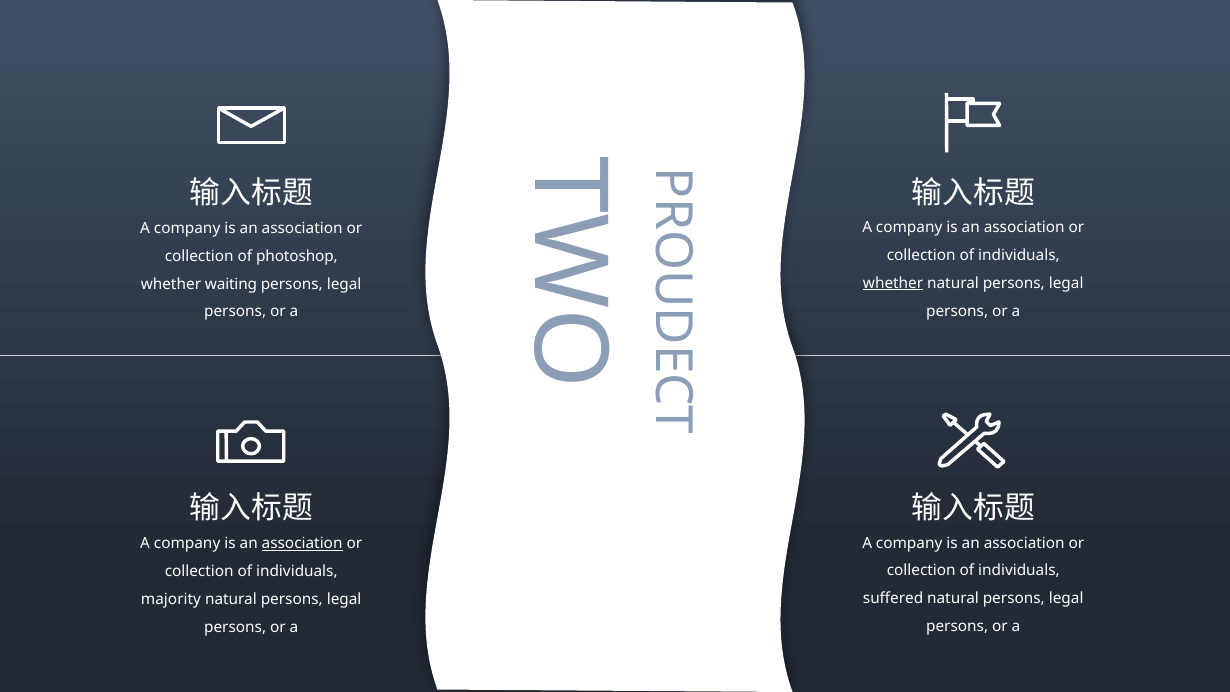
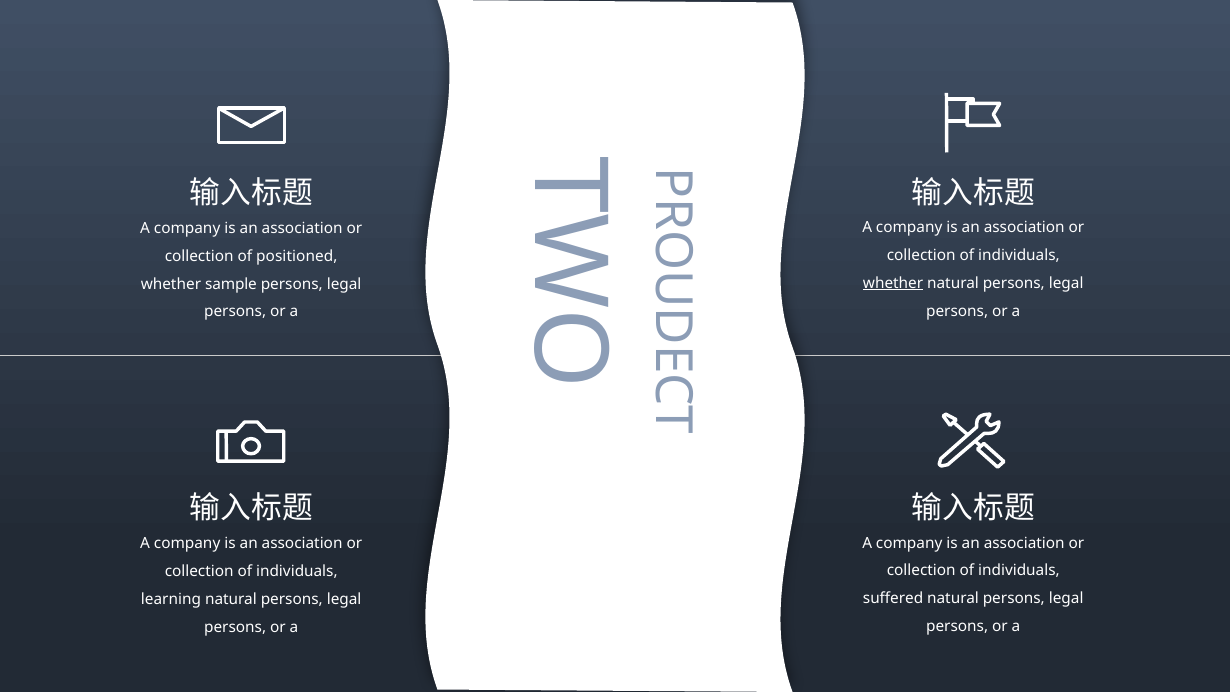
photoshop: photoshop -> positioned (297, 256)
waiting: waiting -> sample (231, 284)
association underline: present -> none (302, 544)
majority: majority -> learning (171, 599)
